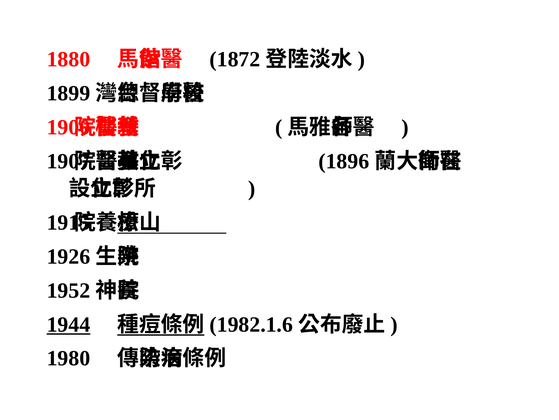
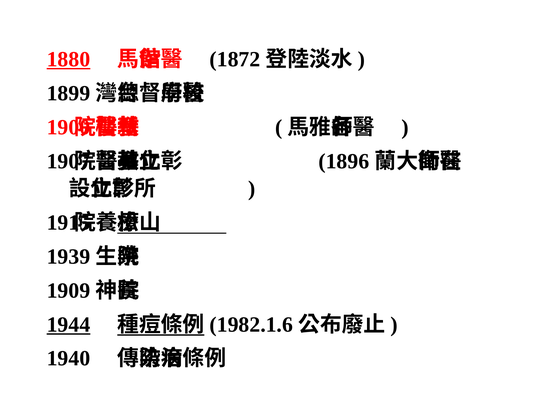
1880 underline: none -> present (68, 59)
1926: 1926 -> 1939 (68, 256)
1952: 1952 -> 1909 (68, 290)
1980: 1980 -> 1940 (68, 358)
